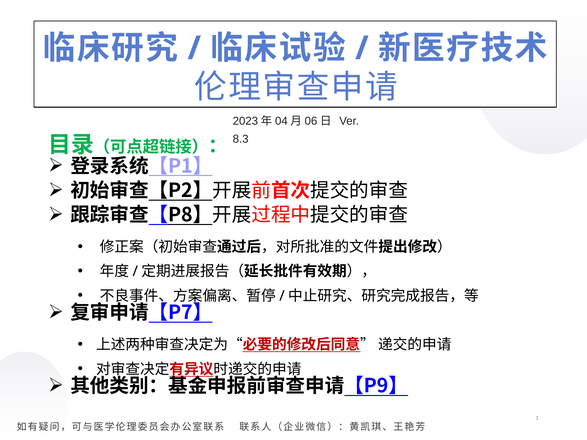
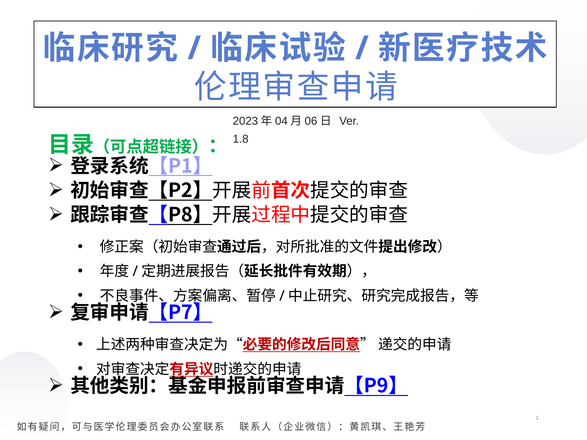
8.3: 8.3 -> 1.8 (241, 139)
